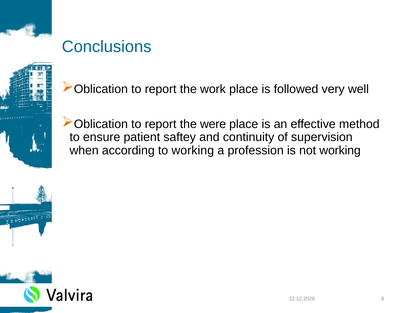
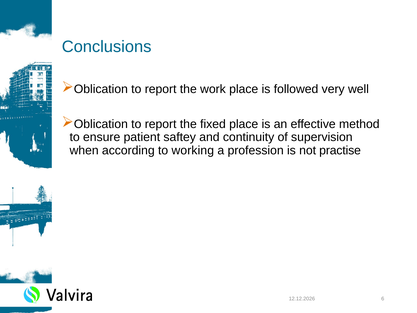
were: were -> fixed (213, 124)
not working: working -> practise (340, 150)
